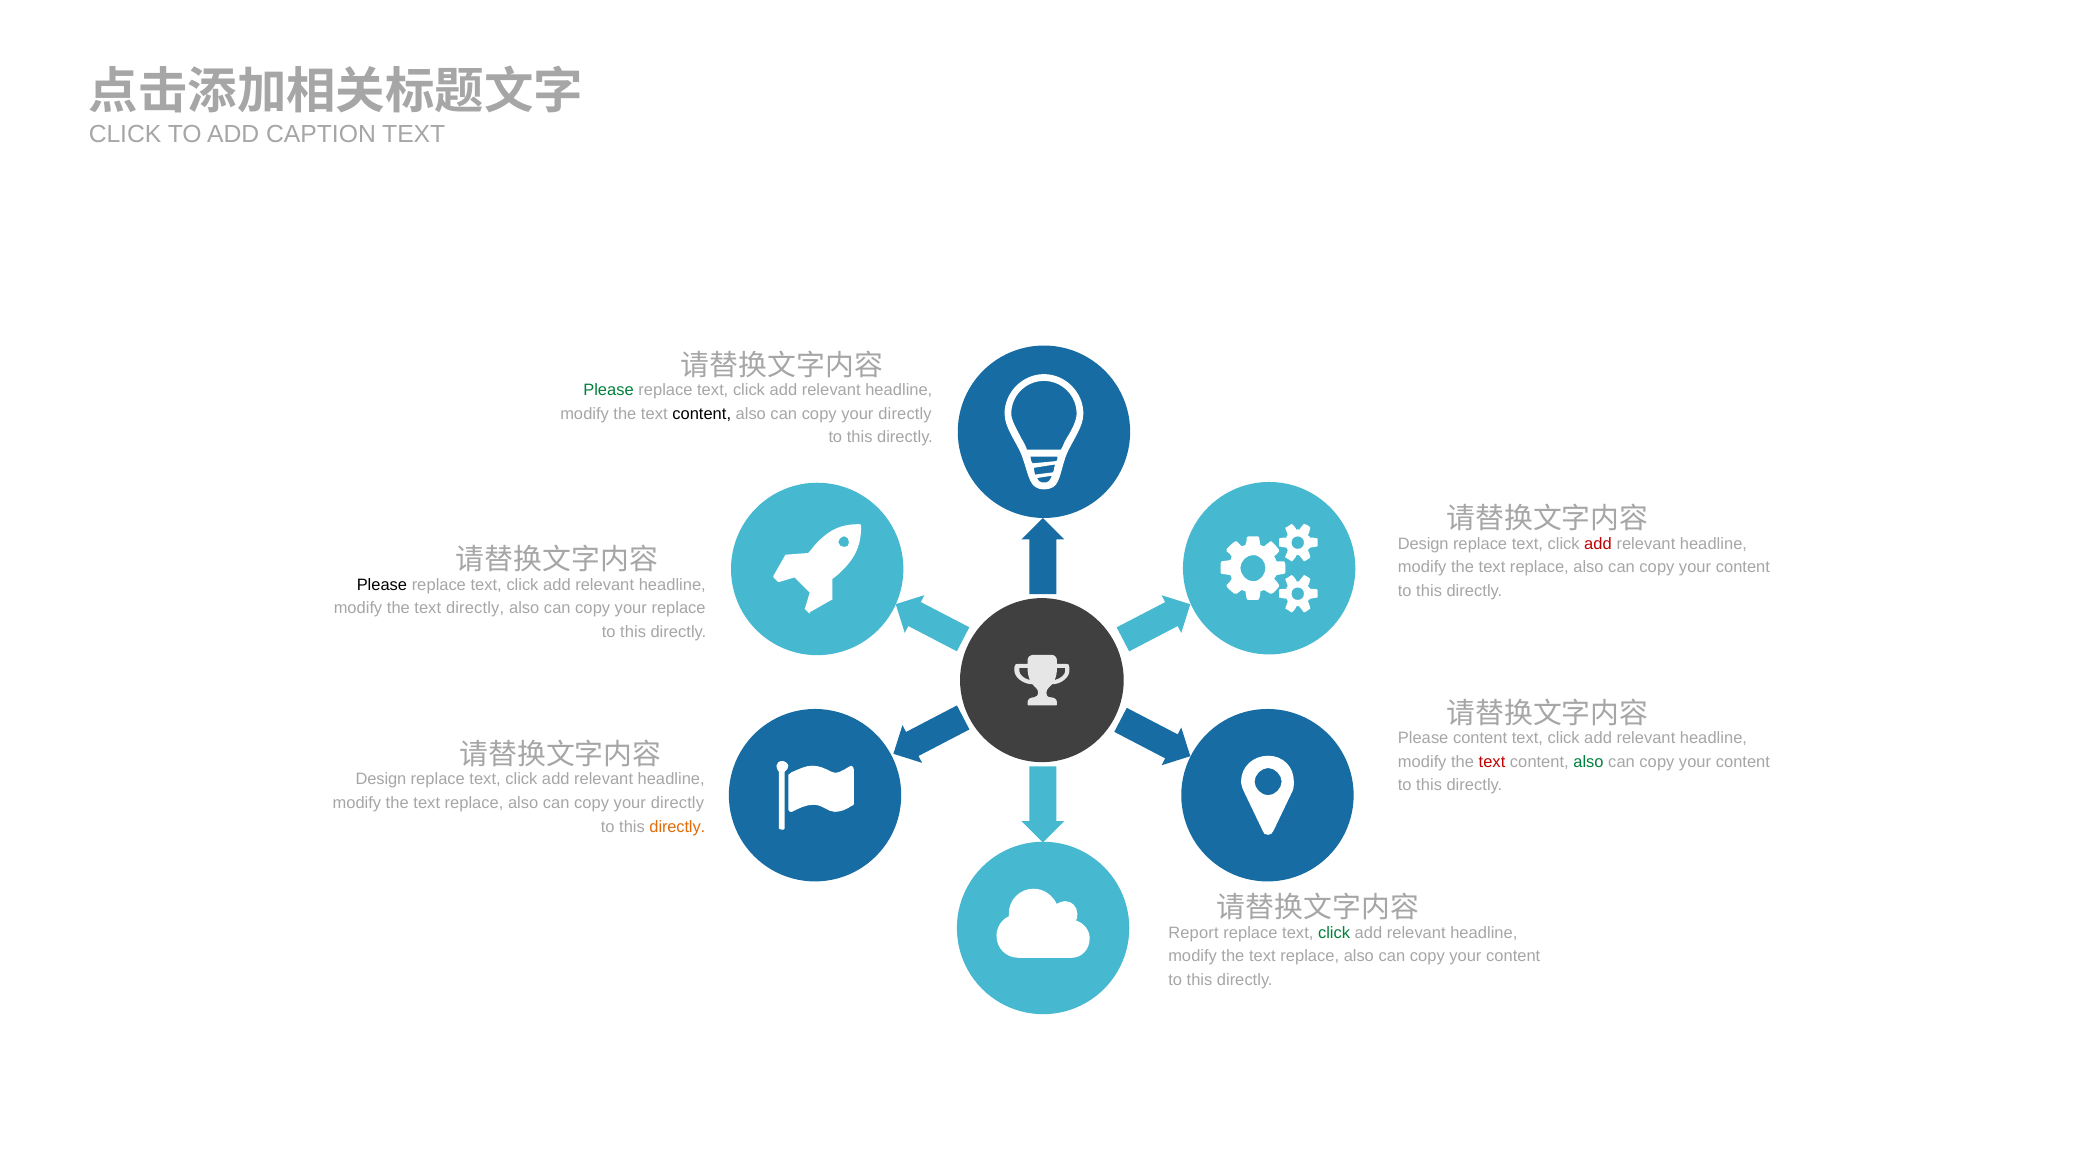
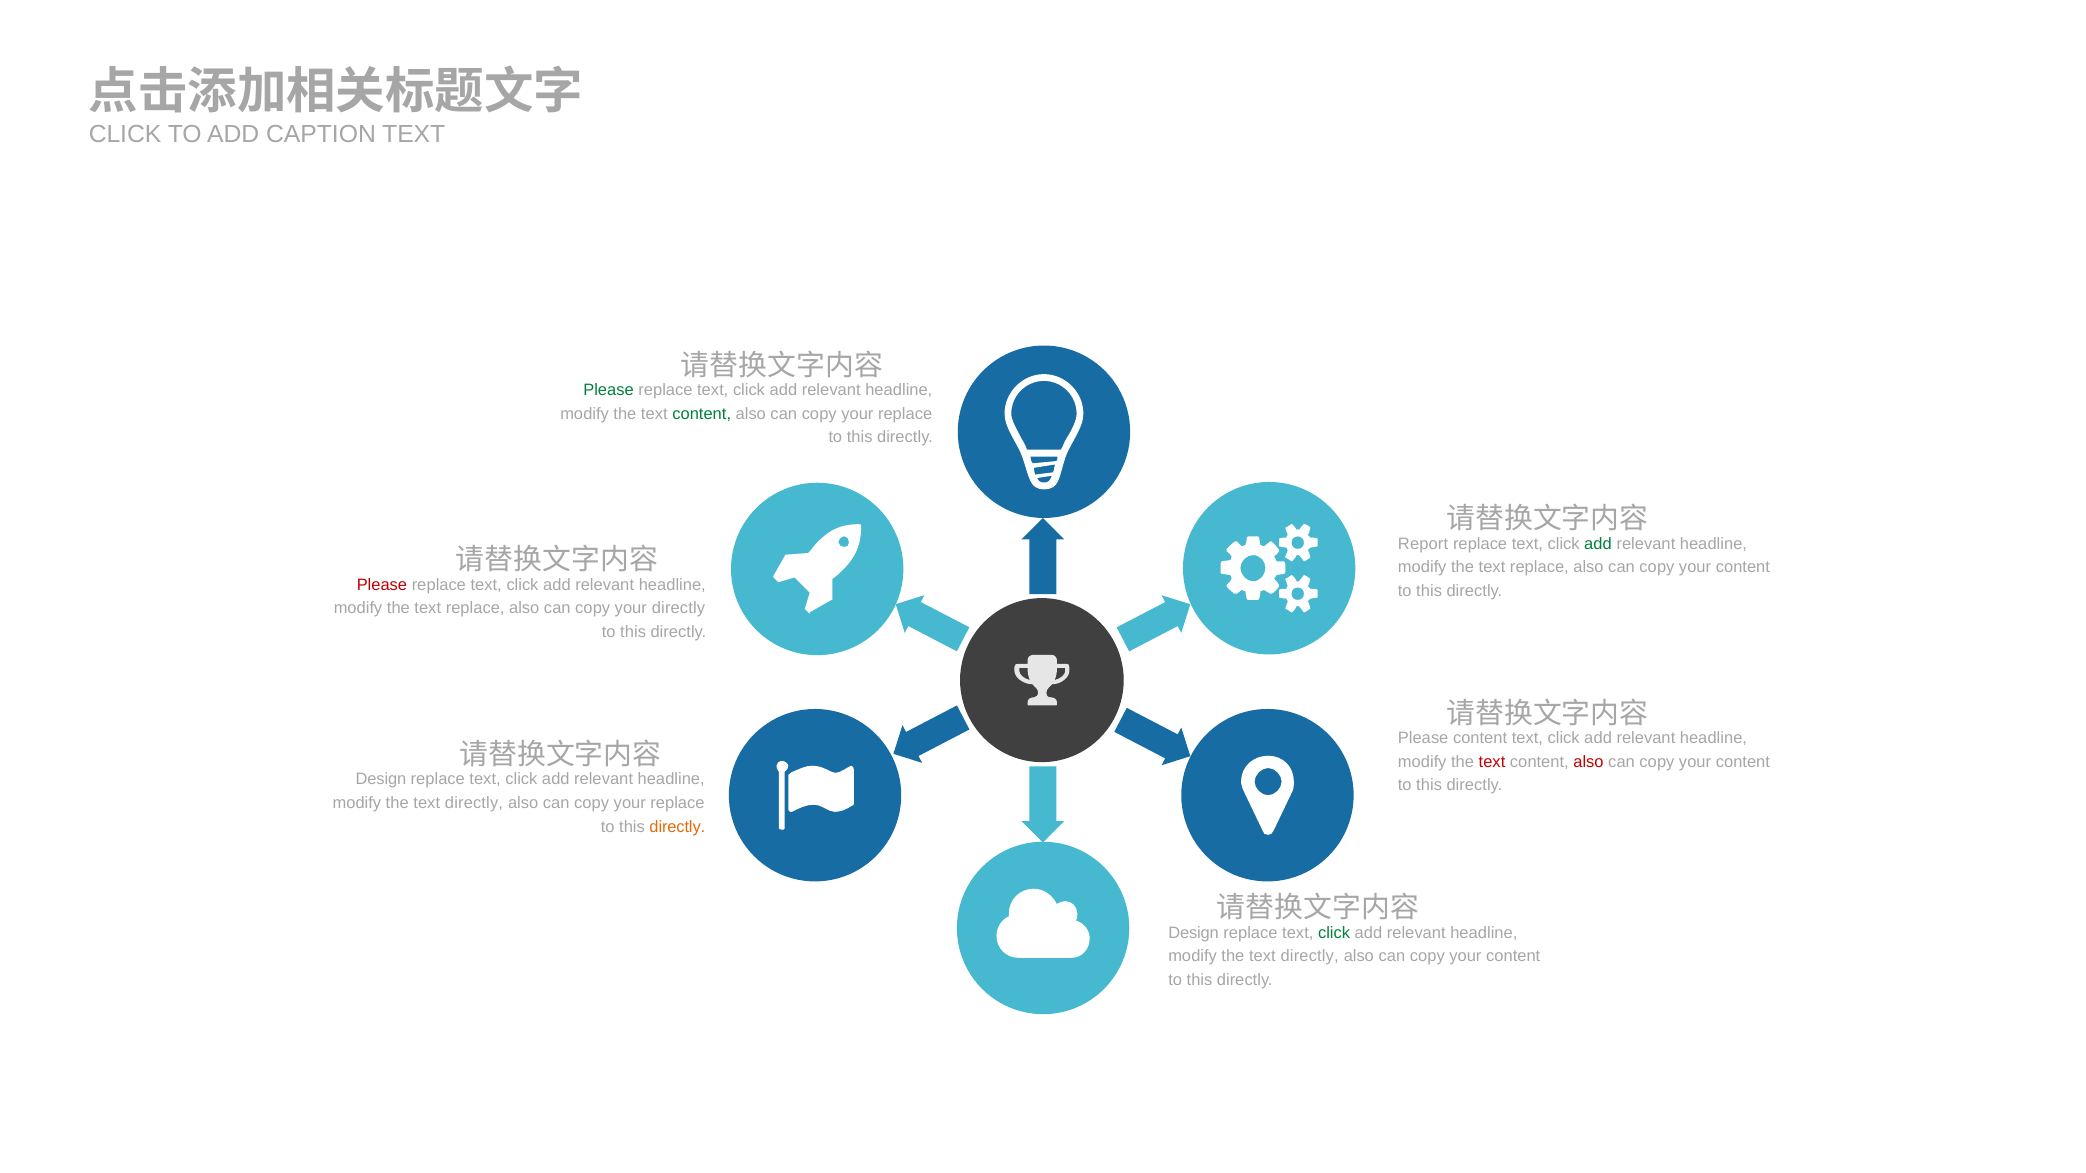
content colour: black -> green (702, 414)
directly: directly -> replace (905, 414)
Design: Design -> Report (1423, 544)
add colour: red -> green (1598, 544)
Please colour: black -> red (382, 585)
directly: directly -> replace (475, 609)
your replace: replace -> directly (679, 609)
also colour: green -> red (1588, 762)
replace: replace -> directly (474, 803)
directly: directly -> replace (677, 803)
Report: Report -> Design (1194, 933)
replace: replace -> directly (1310, 956)
